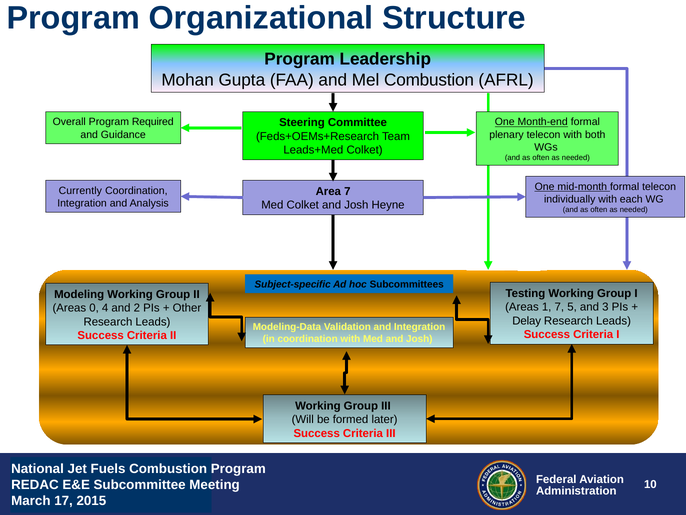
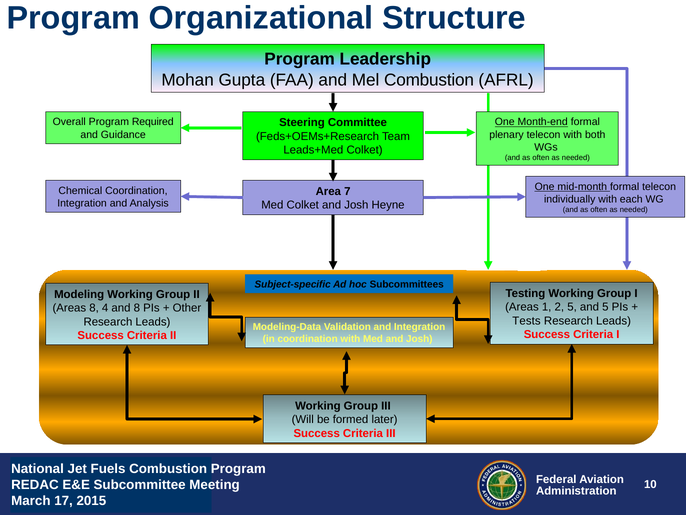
Currently: Currently -> Chemical (80, 191)
1 7: 7 -> 2 (559, 307)
and 3: 3 -> 5 (605, 307)
Areas 0: 0 -> 8 (94, 308)
and 2: 2 -> 8 (137, 308)
Delay: Delay -> Tests (527, 321)
